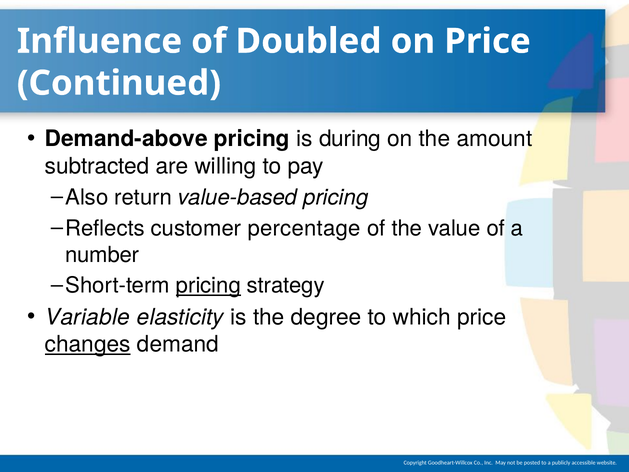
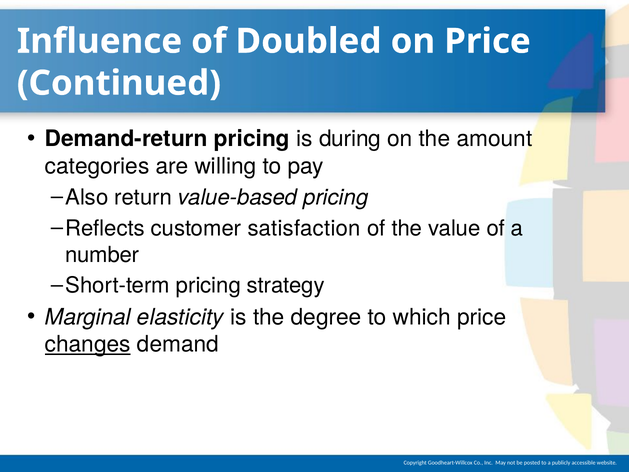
Demand-above: Demand-above -> Demand-return (126, 139)
subtracted: subtracted -> categories (97, 166)
percentage: percentage -> satisfaction (304, 228)
pricing underline: present -> none (208, 286)
Variable: Variable -> Marginal (88, 317)
